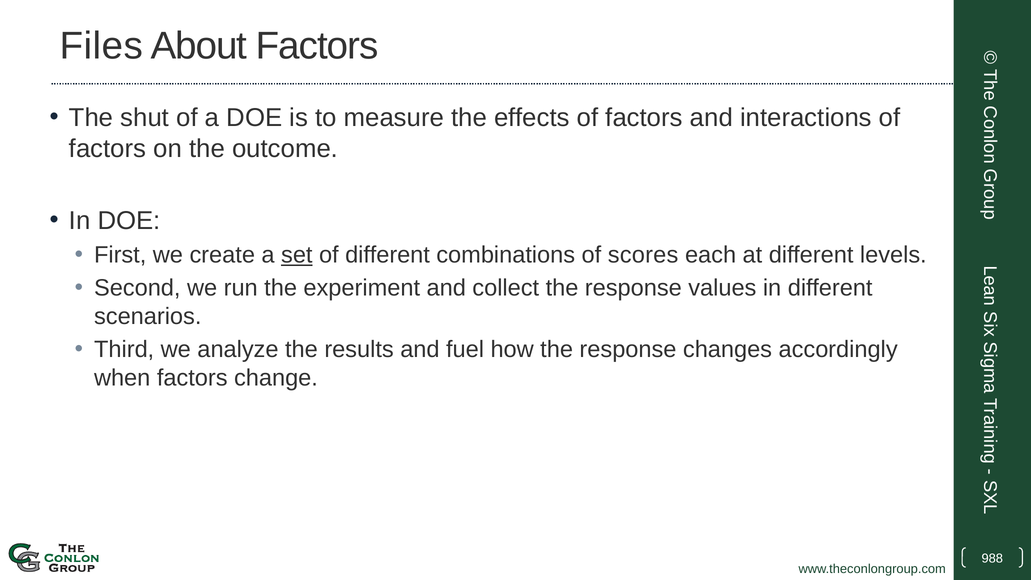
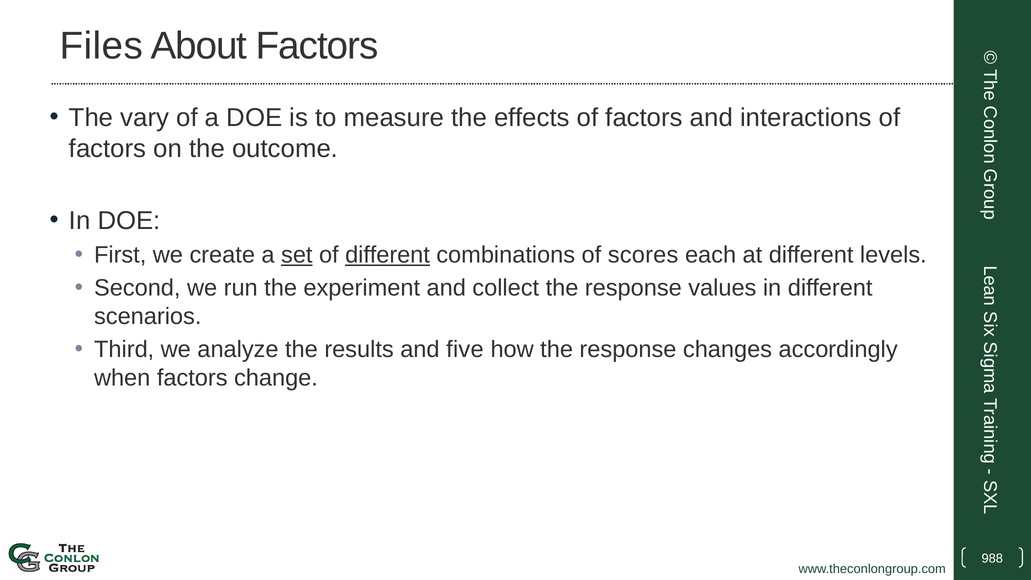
shut: shut -> vary (145, 118)
different underline: none -> present (387, 255)
fuel: fuel -> five (465, 349)
